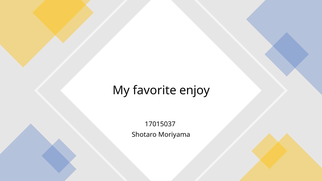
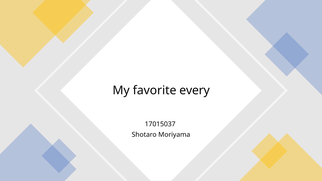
enjoy: enjoy -> every (195, 90)
